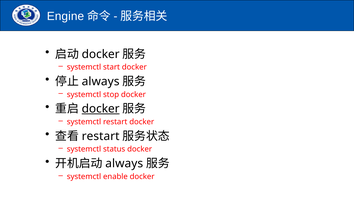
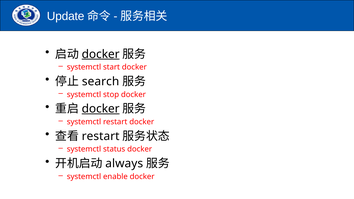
Engine: Engine -> Update (66, 16)
docker underline: none -> present (101, 54)
always: always -> search (101, 82)
